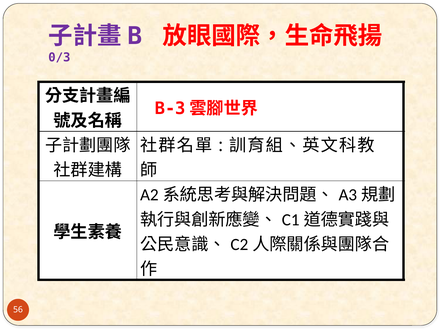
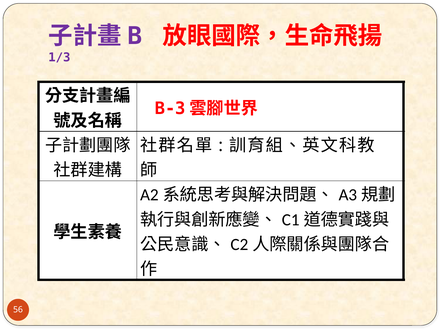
0/3: 0/3 -> 1/3 (59, 57)
